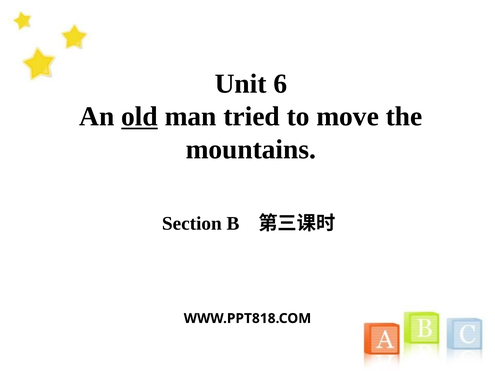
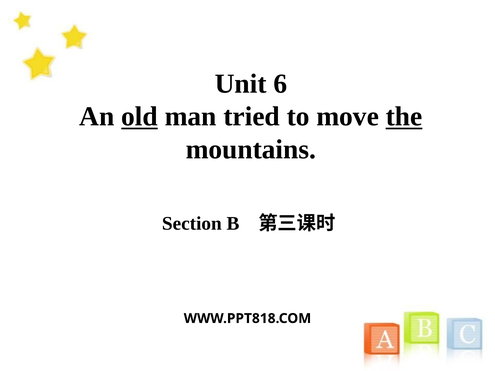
the underline: none -> present (404, 117)
